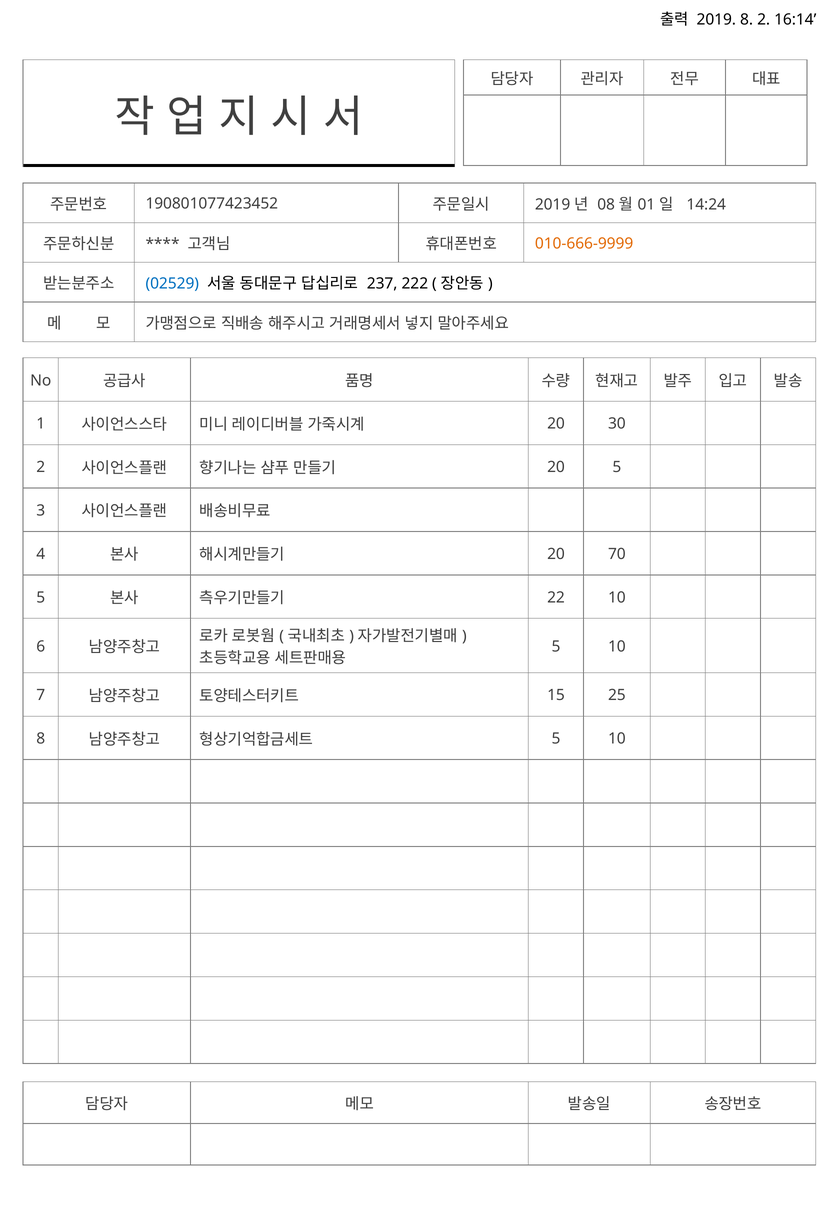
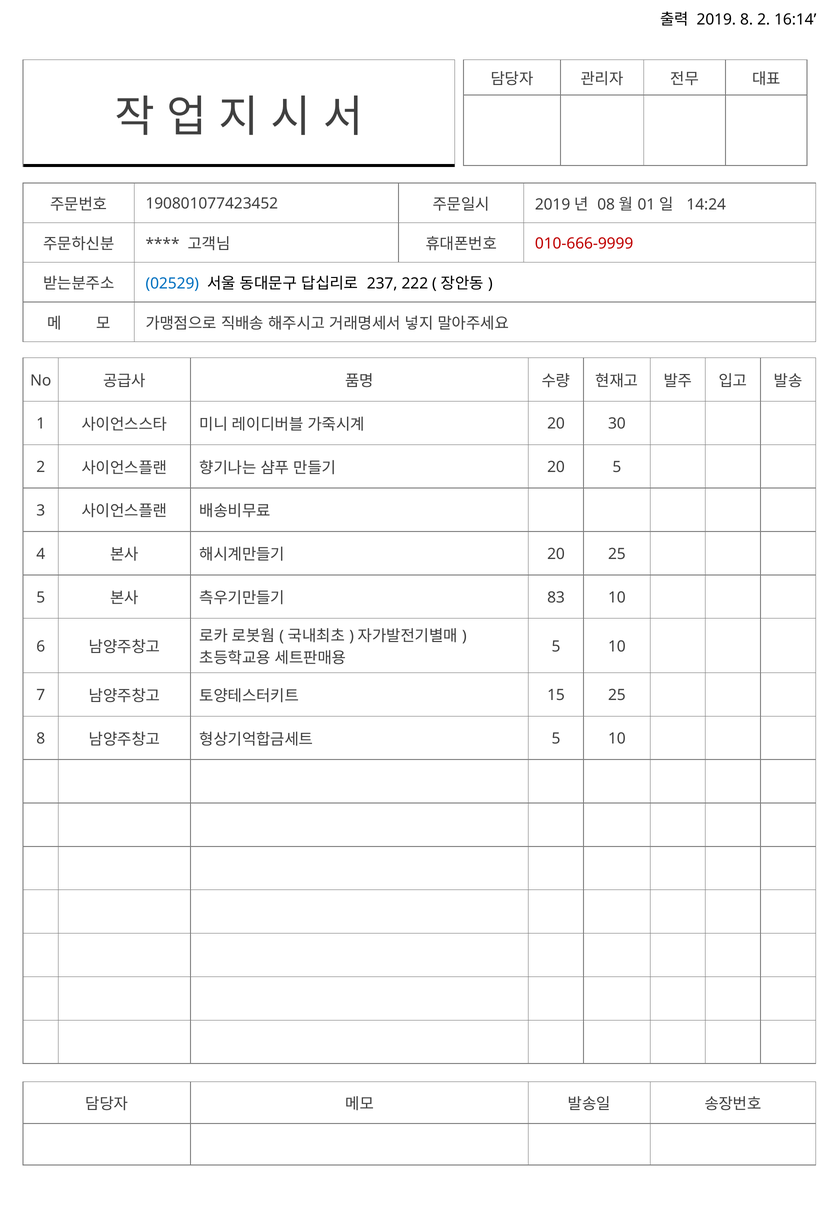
010-666-9999 colour: orange -> red (584, 243)
20 70: 70 -> 25 (617, 554)
22: 22 -> 83 (556, 597)
